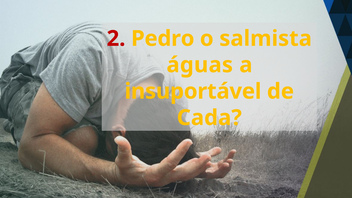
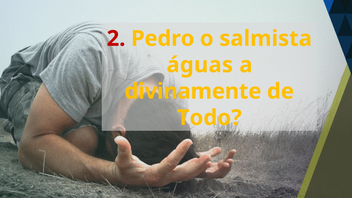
insuportável: insuportável -> divinamente (193, 91)
Cada: Cada -> Todo (209, 118)
